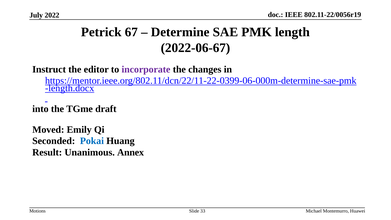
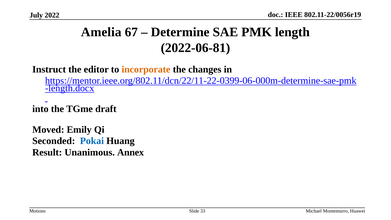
Petrick: Petrick -> Amelia (101, 32)
2022-06-67: 2022-06-67 -> 2022-06-81 (195, 48)
incorporate colour: purple -> orange (146, 69)
